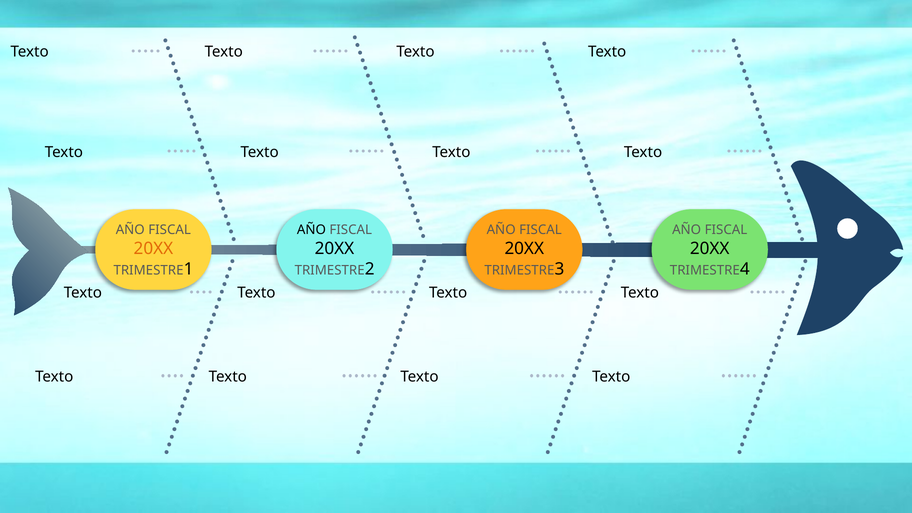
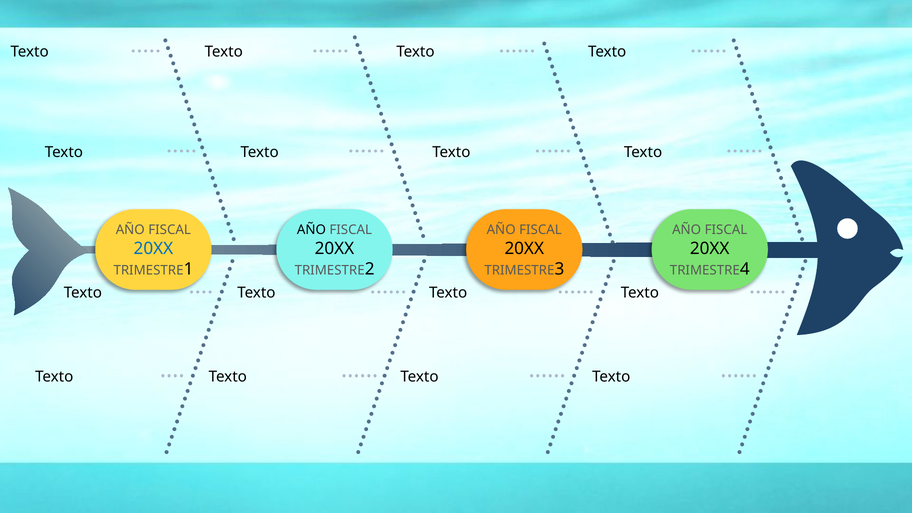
20XX colour: orange -> blue (153, 248)
